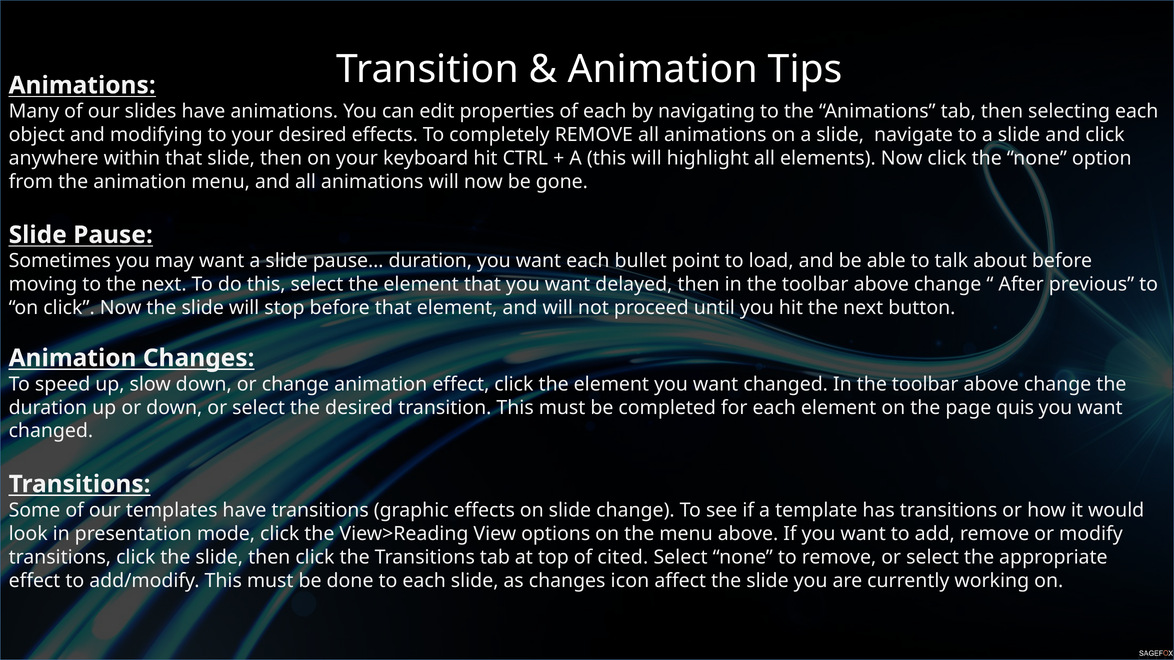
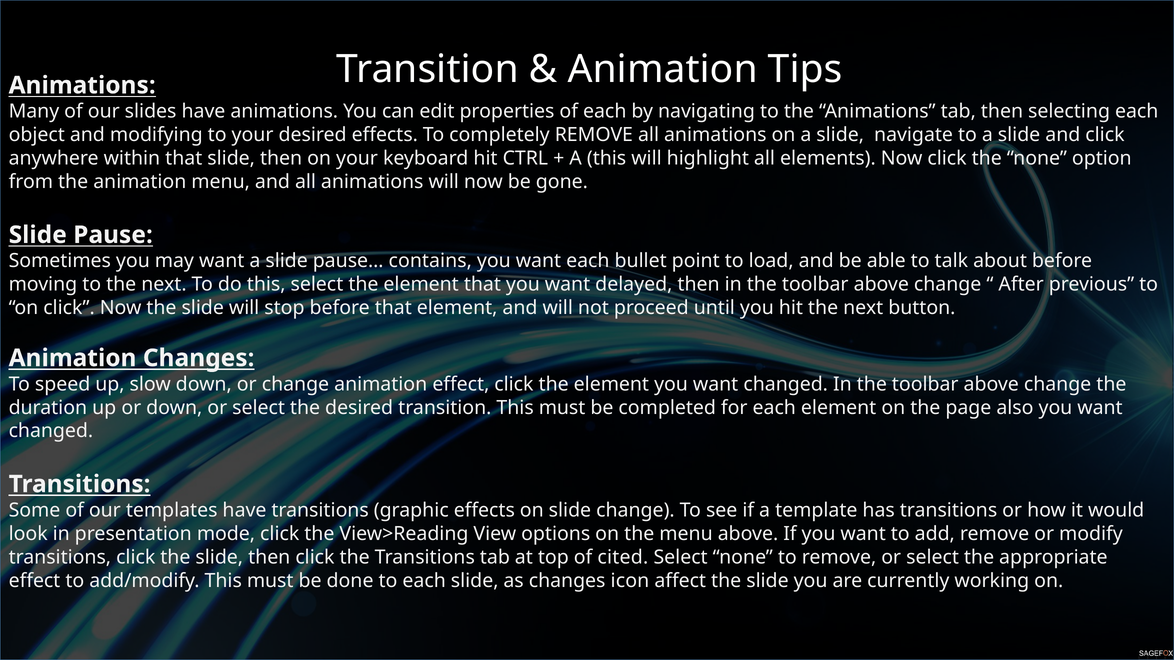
pause… duration: duration -> contains (430, 261)
quis: quis -> also (1015, 408)
